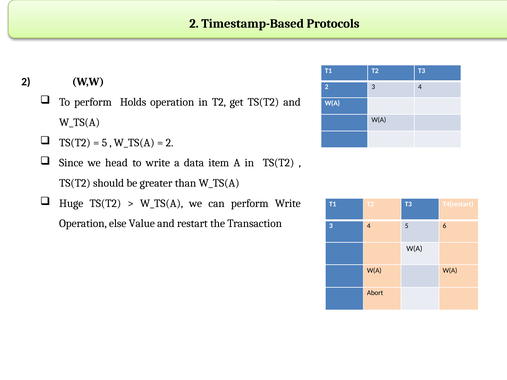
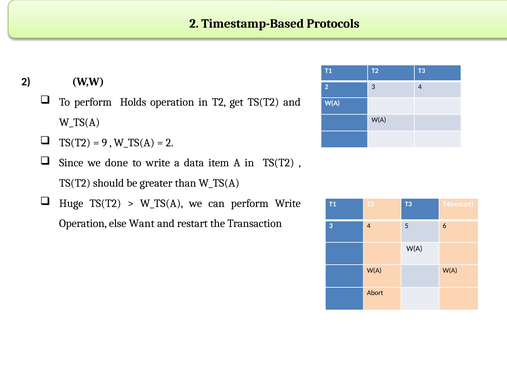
5: 5 -> 9 (104, 143)
head: head -> done (116, 163)
Value: Value -> Want (142, 224)
